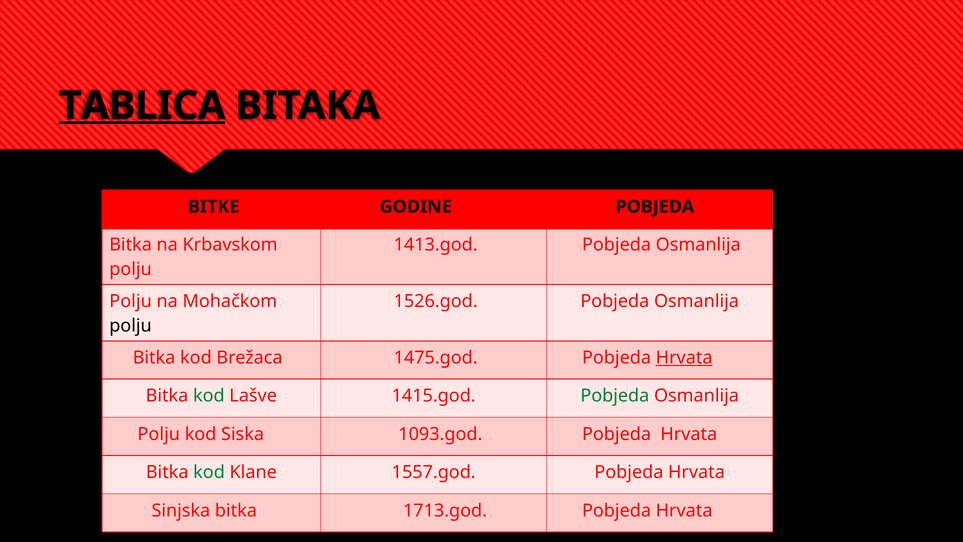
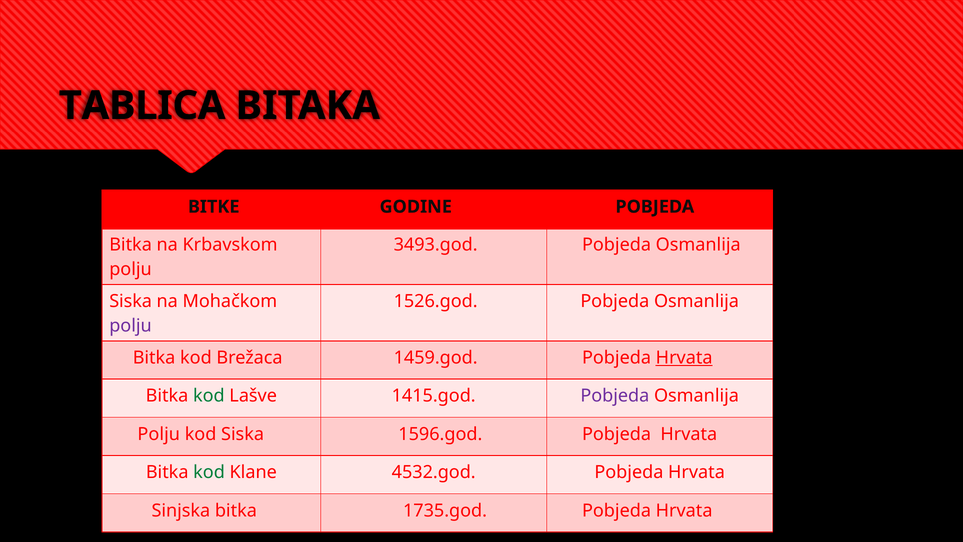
TABLICA underline: present -> none (142, 106)
1413.god: 1413.god -> 3493.god (436, 245)
Polju: Polju -> Siska (131, 301)
polju colour: black -> purple (131, 326)
1475.god: 1475.god -> 1459.god (436, 358)
Pobjeda colour: green -> purple (615, 396)
1093.god: 1093.god -> 1596.god (440, 434)
1557.god: 1557.god -> 4532.god (434, 472)
1713.god: 1713.god -> 1735.god (445, 510)
